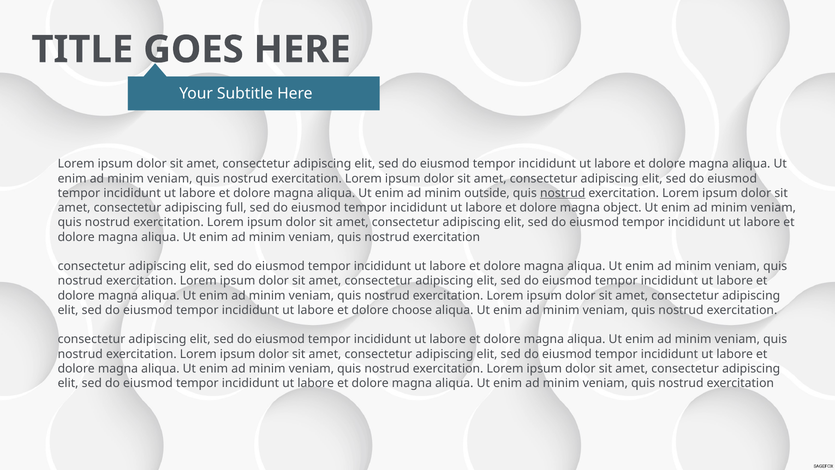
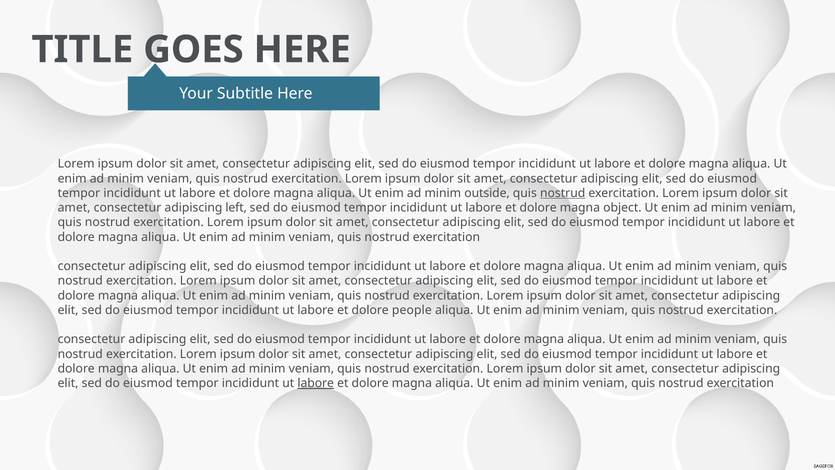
full: full -> left (236, 208)
choose: choose -> people (412, 310)
labore underline: none -> present (316, 383)
